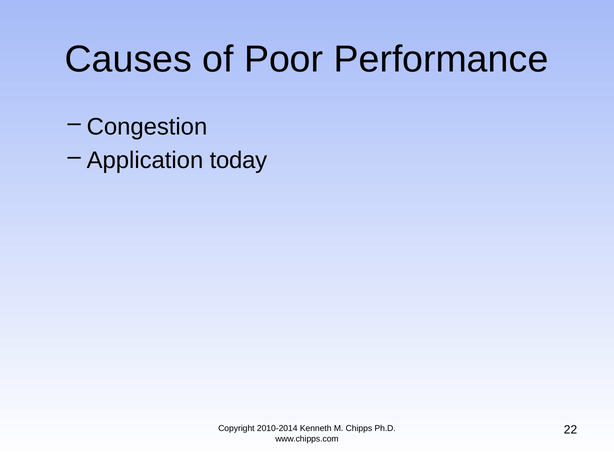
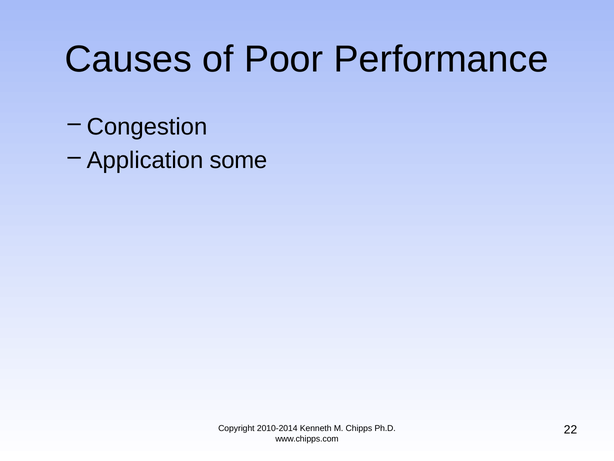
today: today -> some (238, 160)
